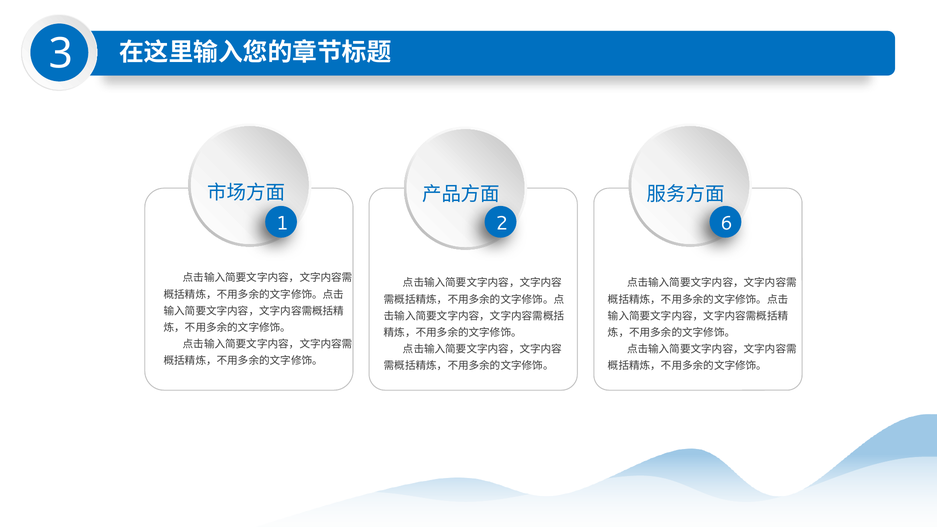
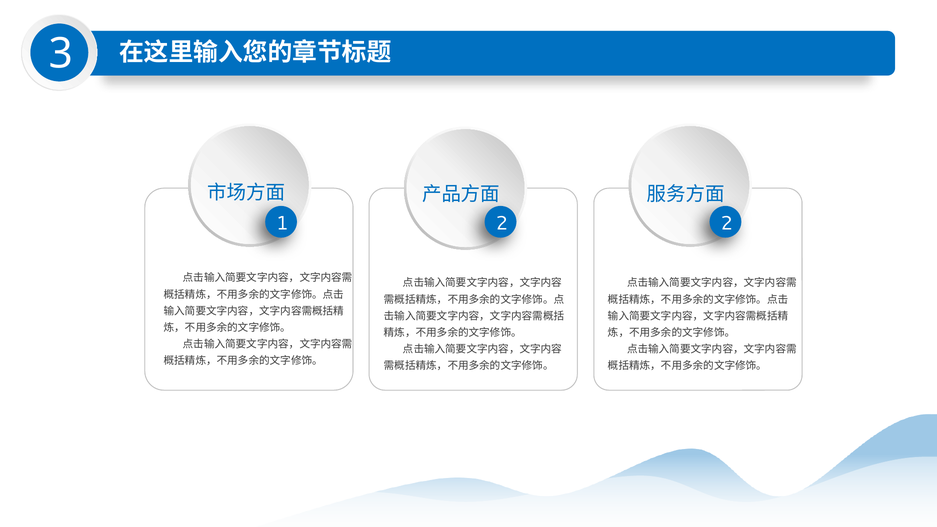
2 6: 6 -> 2 (727, 223)
